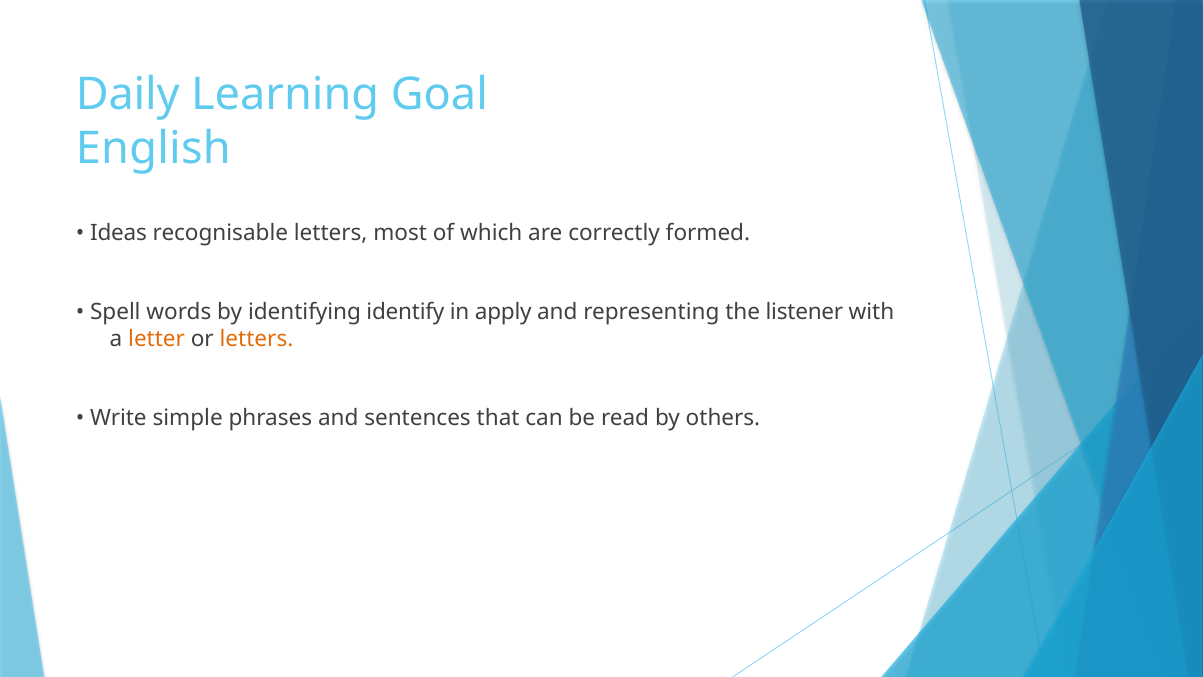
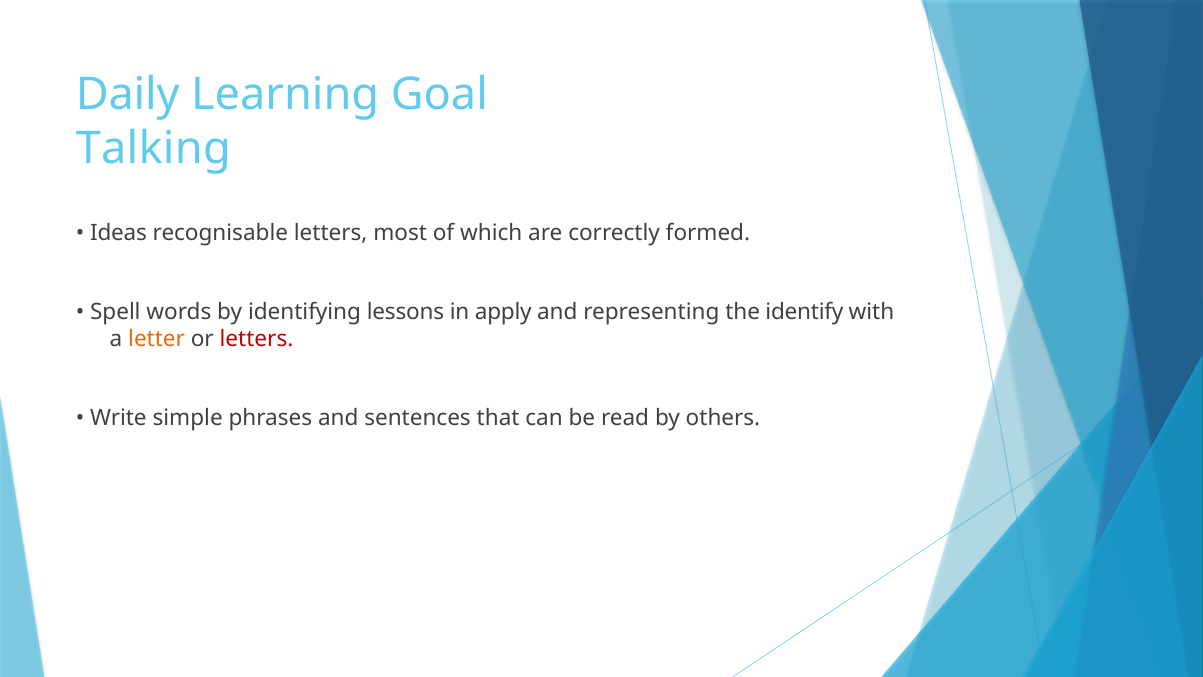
English: English -> Talking (153, 149)
identify: identify -> lessons (405, 312)
listener: listener -> identify (804, 312)
letters colour: orange -> red (257, 339)
